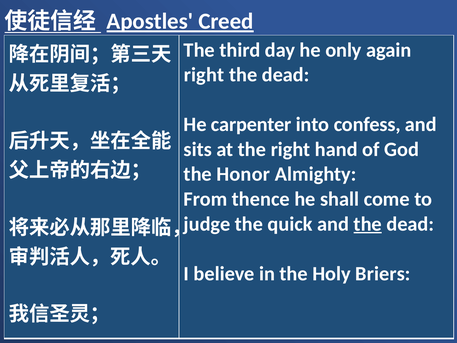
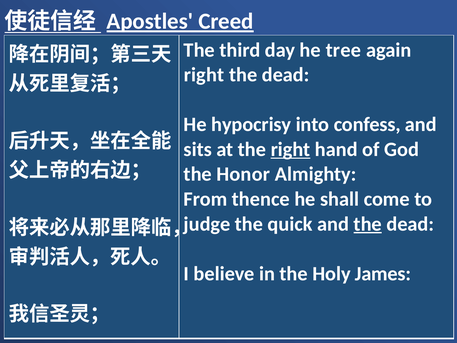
only: only -> tree (343, 50)
carpenter: carpenter -> hypocrisy (251, 124)
right underline: none -> present (291, 149)
Briers: Briers -> James (383, 273)
